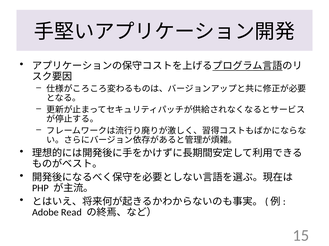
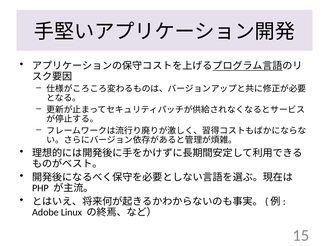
Read: Read -> Linux (71, 213)
